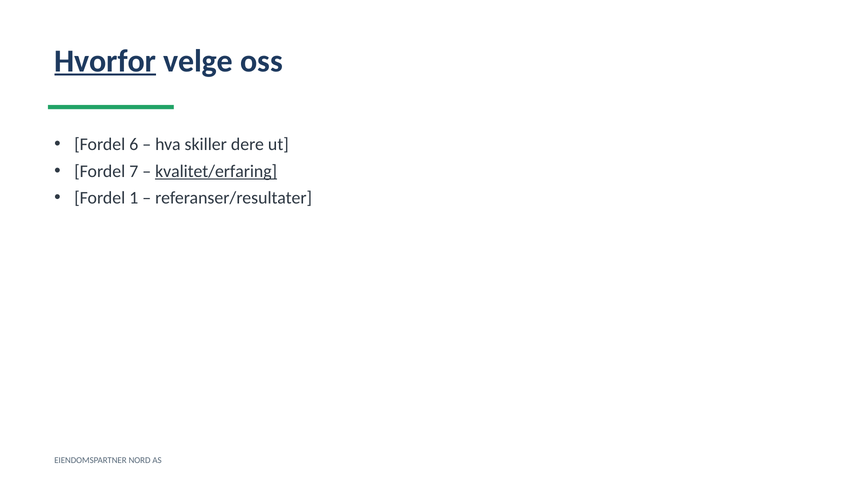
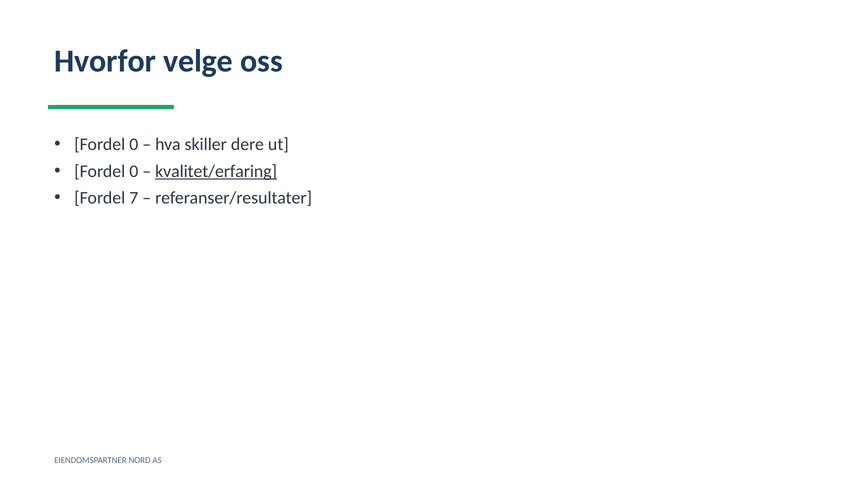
Hvorfor underline: present -> none (105, 61)
6: 6 -> 0 (134, 144)
7: 7 -> 0 (134, 171)
1: 1 -> 7 (134, 198)
